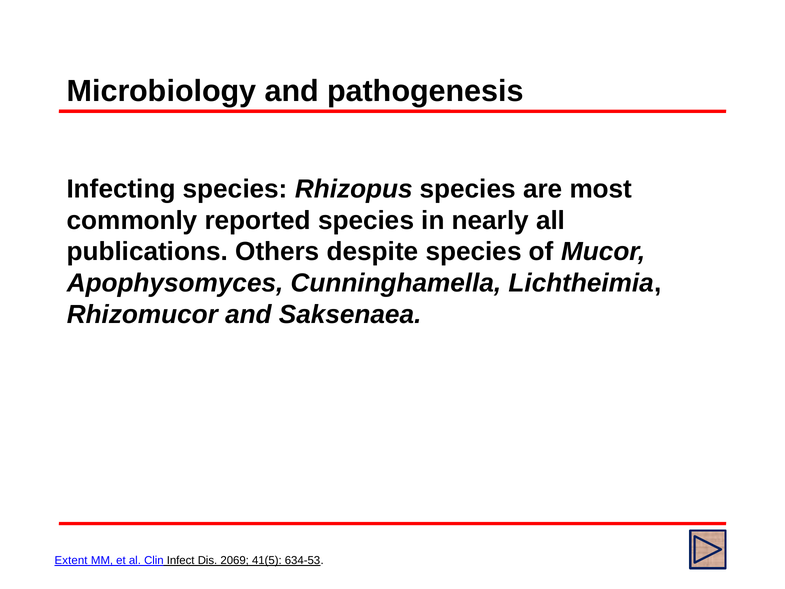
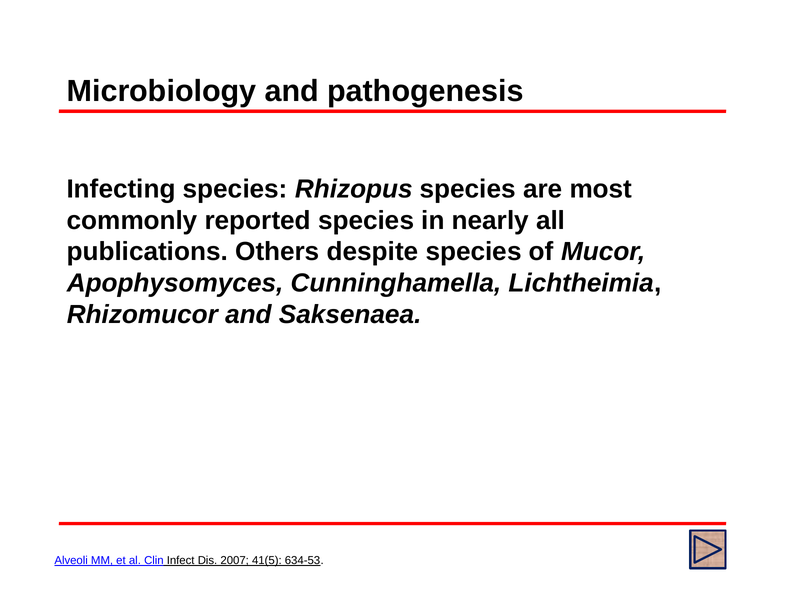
Extent: Extent -> Alveoli (71, 560)
2069: 2069 -> 2007 (235, 560)
